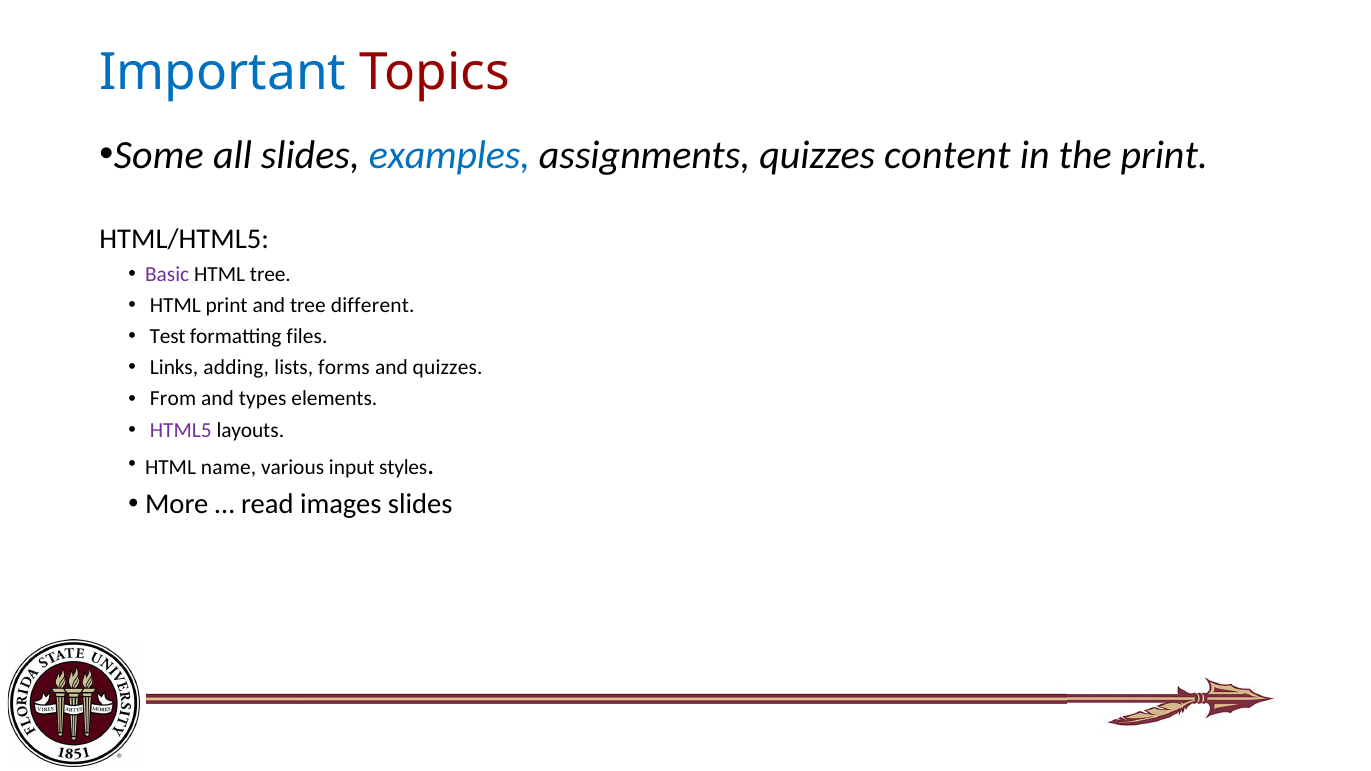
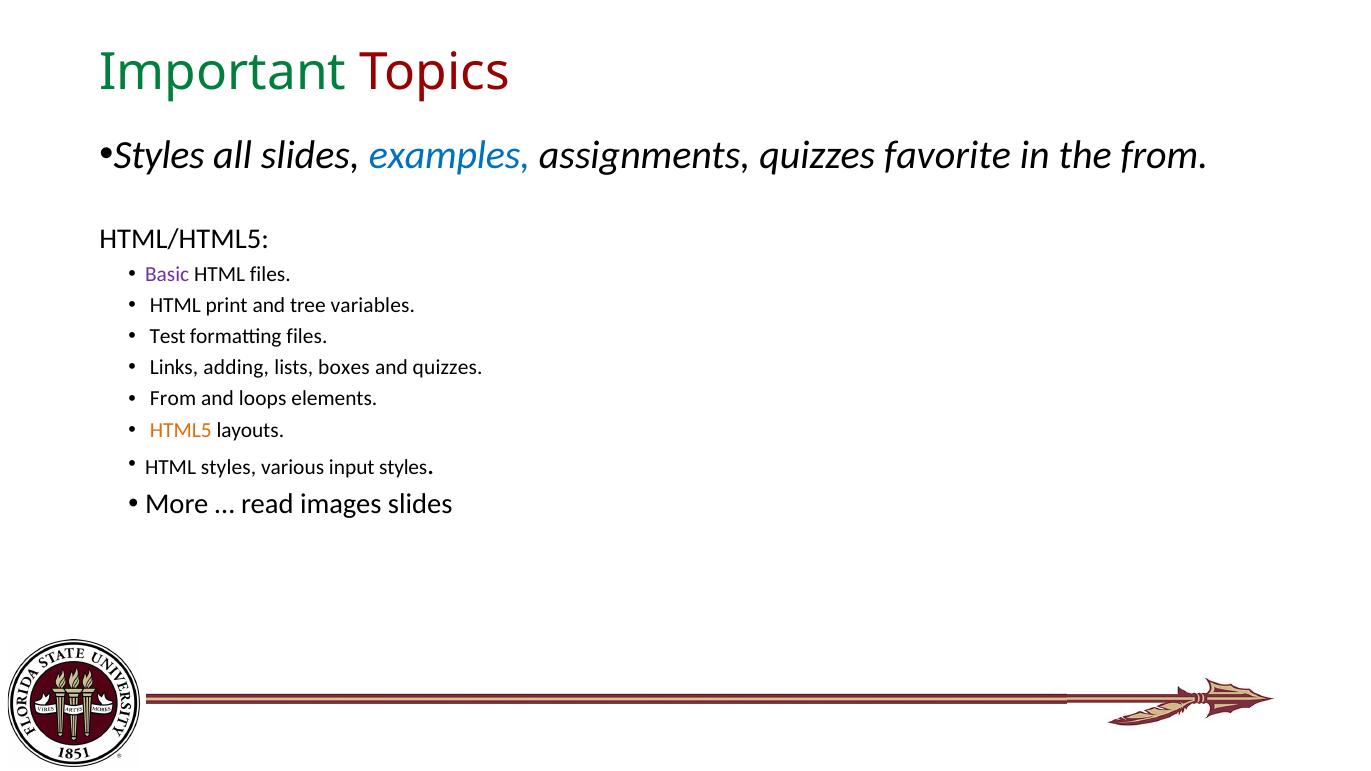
Important colour: blue -> green (223, 73)
Some: Some -> Styles (159, 155)
content: content -> favorite (947, 155)
the print: print -> from (1164, 155)
HTML tree: tree -> files (270, 274)
different: different -> variables (373, 305)
forms: forms -> boxes (344, 368)
types: types -> loops (263, 399)
HTML5 colour: purple -> orange (181, 430)
HTML name: name -> styles (229, 468)
